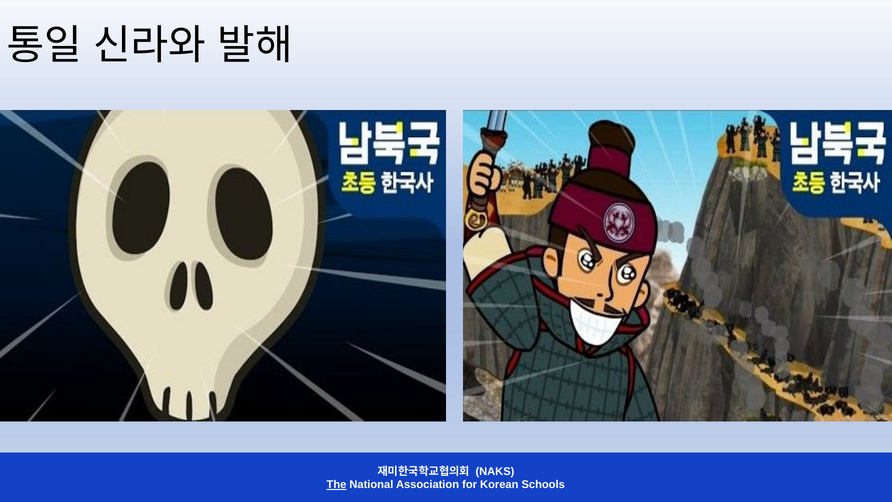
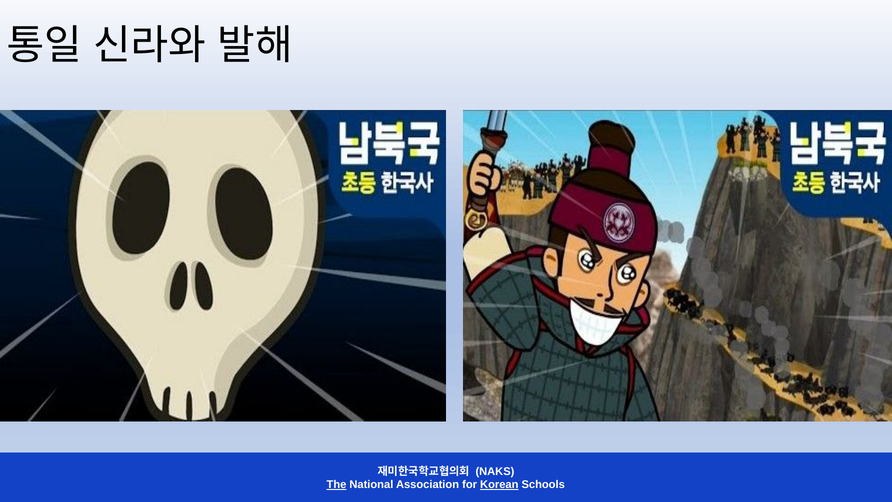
Korean underline: none -> present (499, 485)
